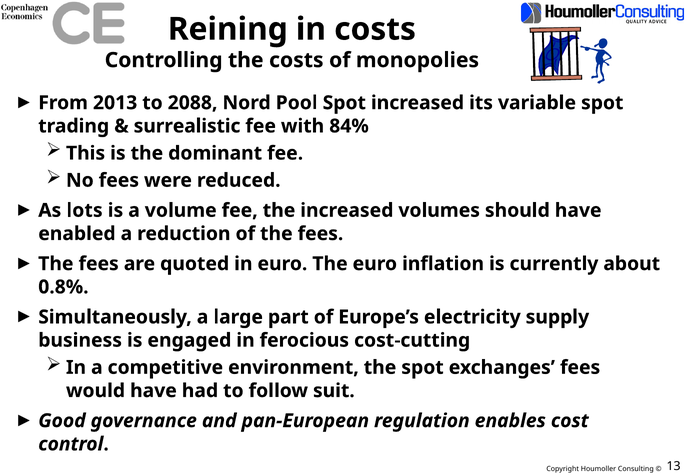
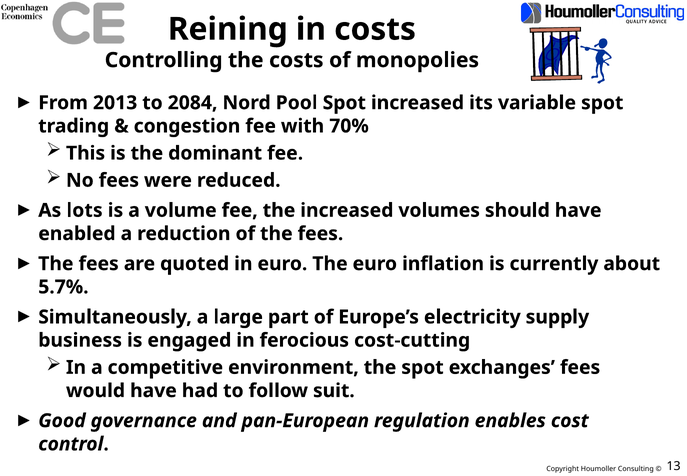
2088: 2088 -> 2084 (193, 103)
surrealistic: surrealistic -> congestion (187, 126)
84%: 84% -> 70% (349, 126)
0.8%: 0.8% -> 5.7% (63, 287)
